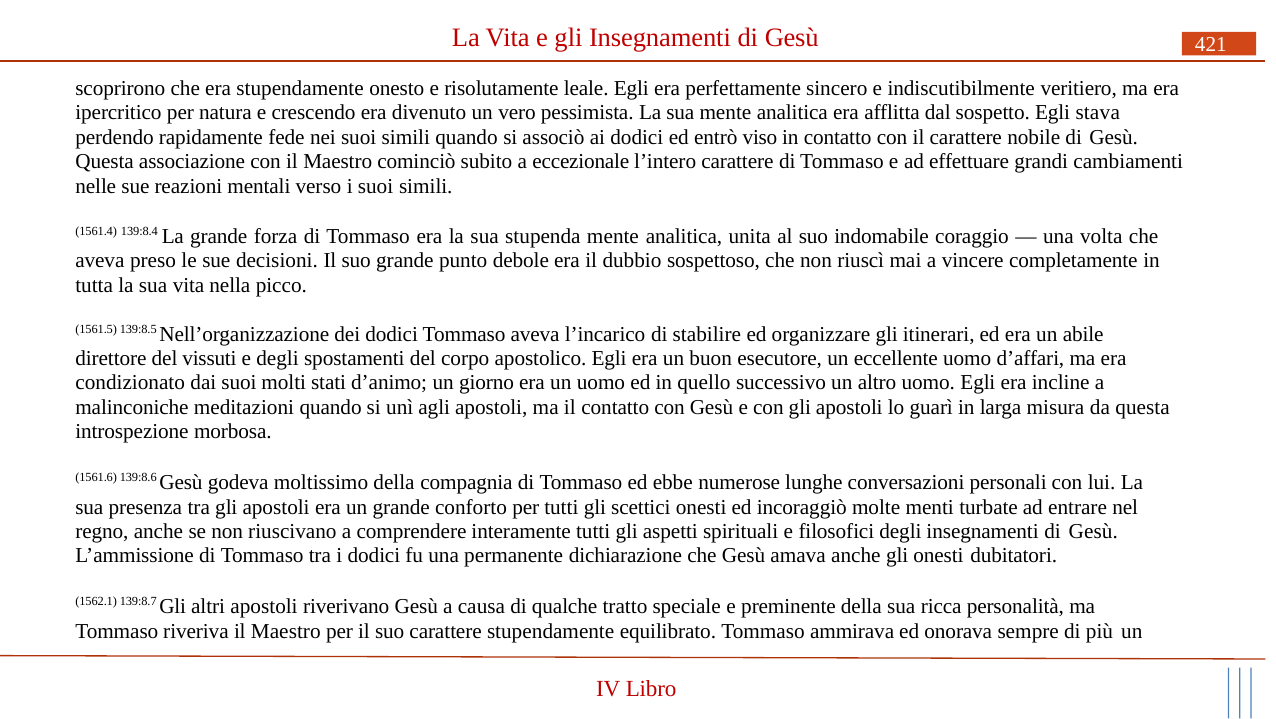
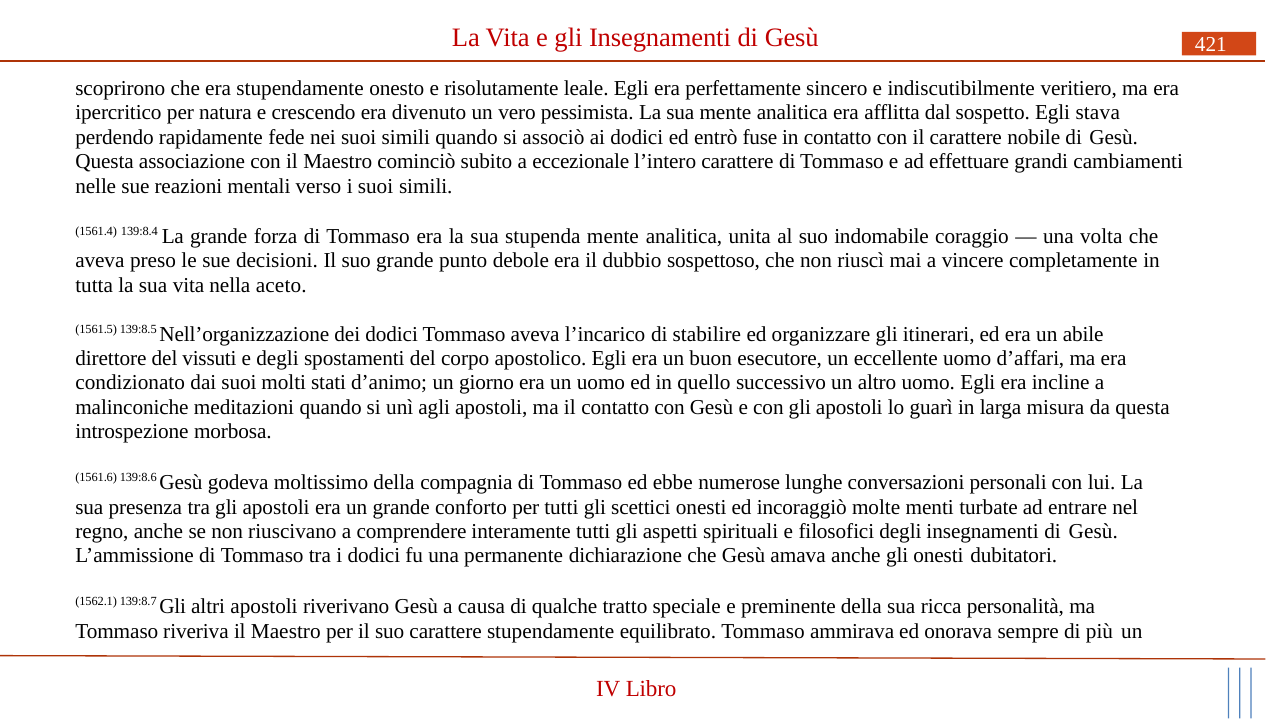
viso: viso -> fuse (760, 137)
picco: picco -> aceto (281, 285)
